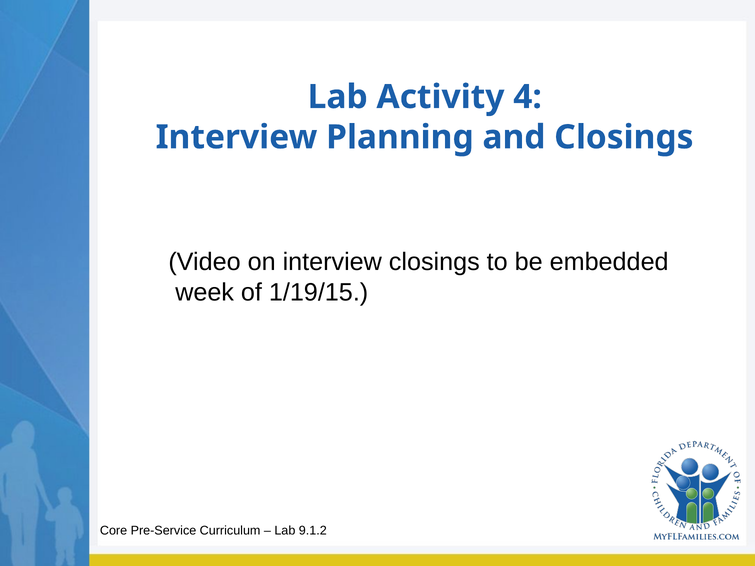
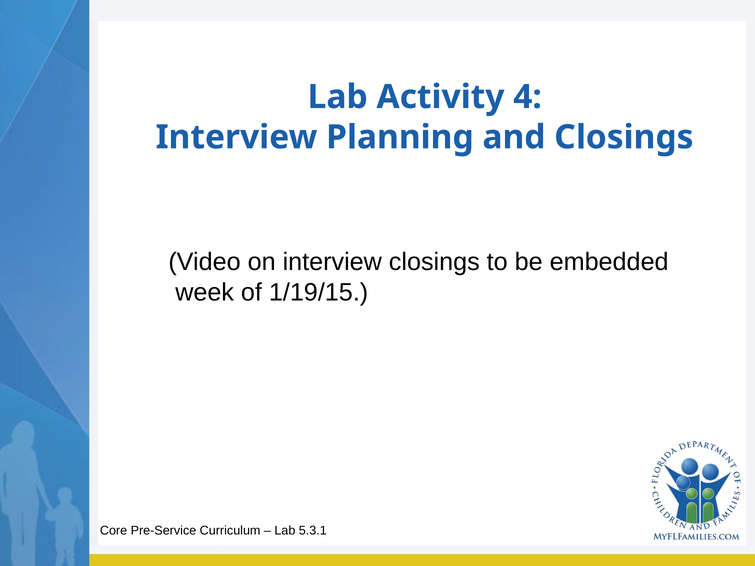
9.1.2: 9.1.2 -> 5.3.1 (313, 531)
